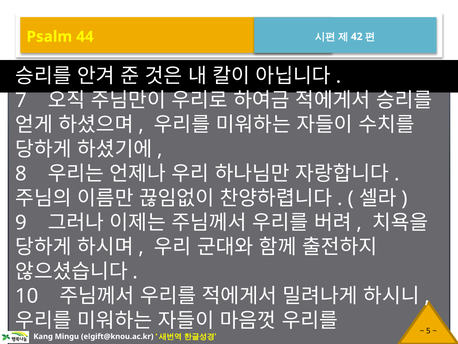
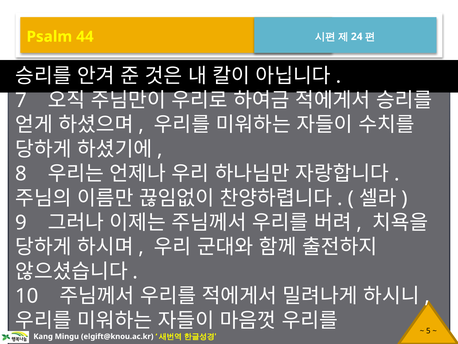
42: 42 -> 24 (357, 37)
